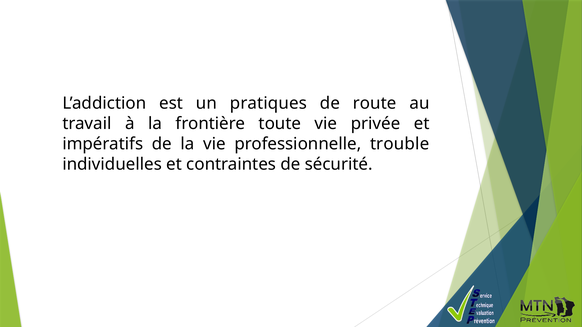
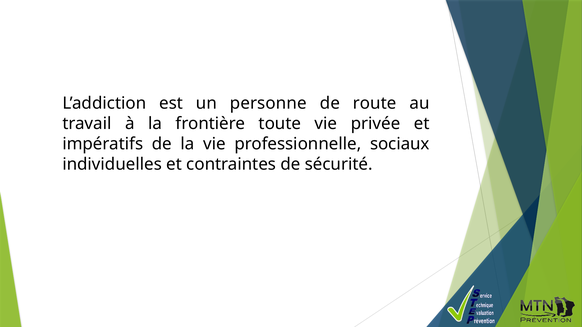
pratiques: pratiques -> personne (268, 103)
trouble: trouble -> sociaux (400, 144)
